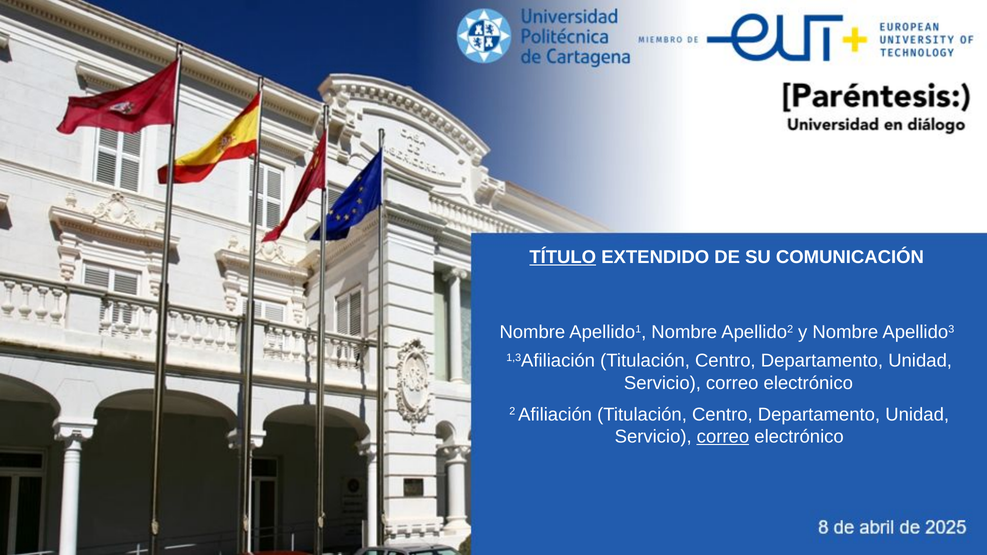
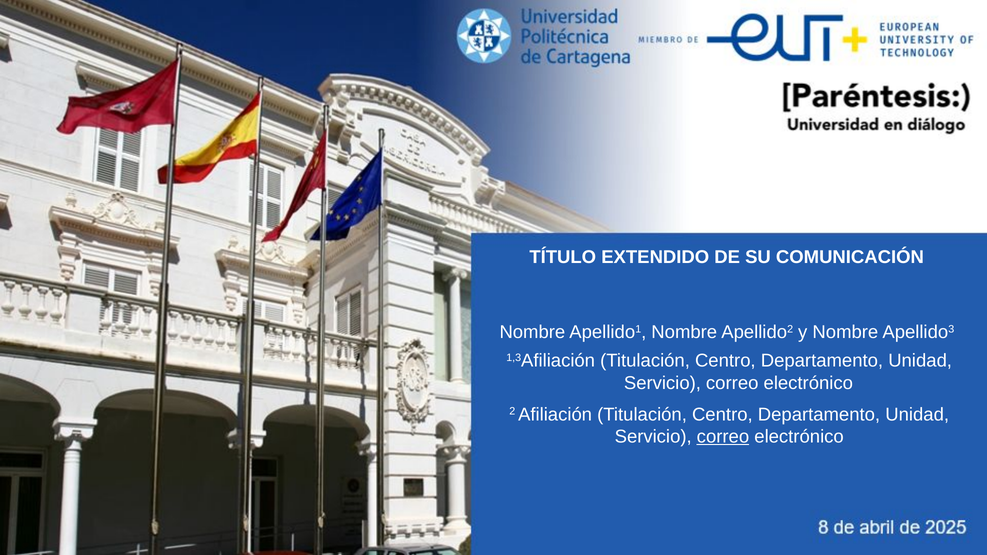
TÍTULO underline: present -> none (563, 257)
